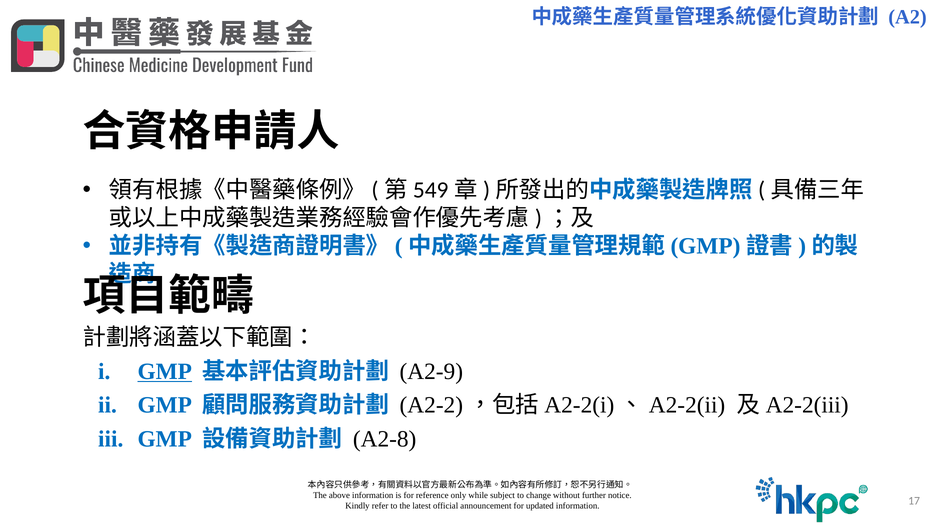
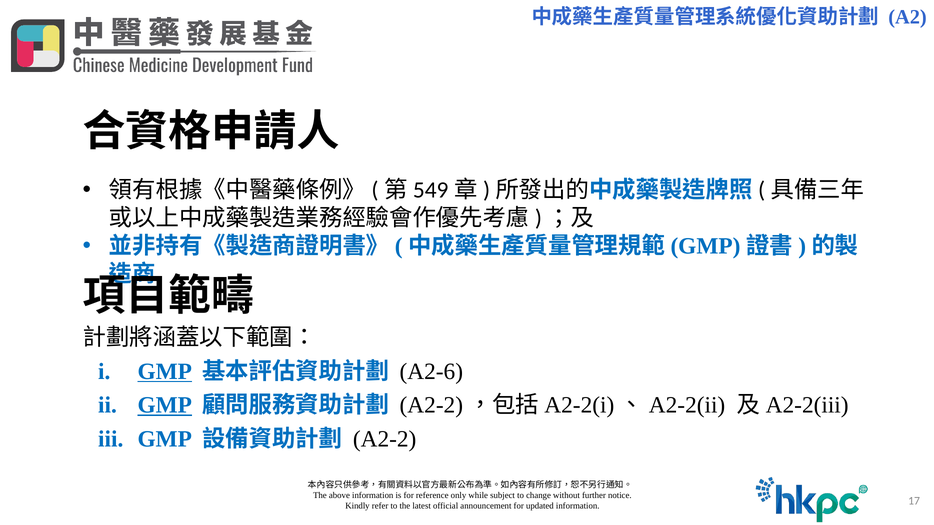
A2-9: A2-9 -> A2-6 (431, 372)
GMP underline: none -> present (165, 406)
A2-8: A2-8 -> A2-2 (385, 439)
